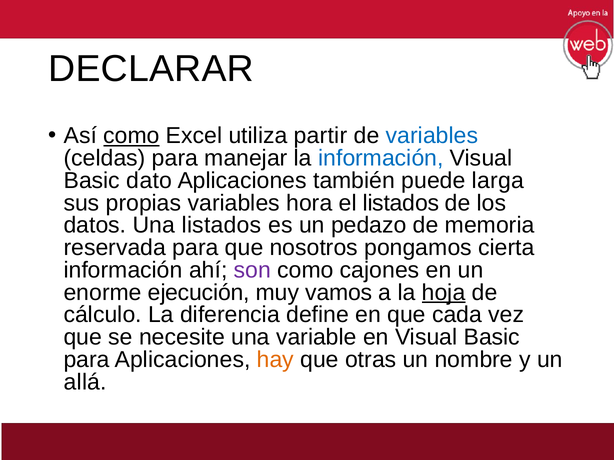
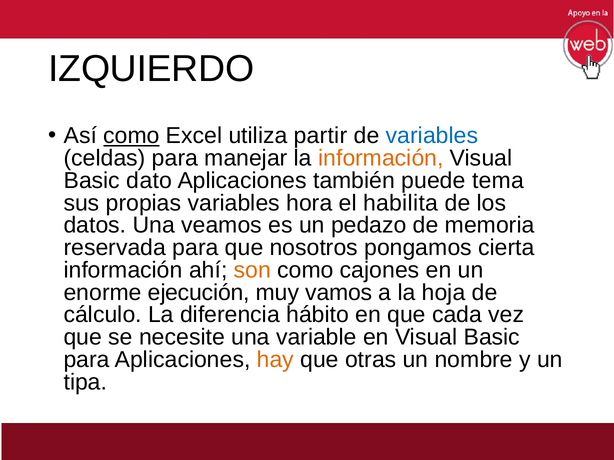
DECLARAR: DECLARAR -> IZQUIERDO (151, 69)
información colour: blue -> orange (381, 158)
larga: larga -> tema (498, 181)
el listados: listados -> habilita (401, 203)
Una listados: listados -> veamos (222, 226)
son colour: purple -> orange (252, 270)
hoja underline: present -> none (444, 293)
define: define -> hábito (318, 315)
allá: allá -> tipa (85, 382)
